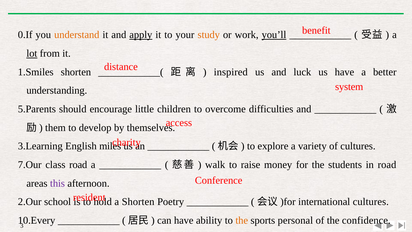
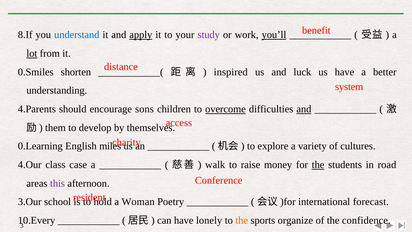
0.If: 0.If -> 8.If (25, 35)
understand colour: orange -> blue (77, 35)
study colour: orange -> purple (209, 35)
1.Smiles: 1.Smiles -> 0.Smiles (36, 72)
5.Parents: 5.Parents -> 4.Parents (37, 109)
little: little -> sons (144, 109)
overcome underline: none -> present (225, 109)
and underline: none -> present (304, 109)
3.Learning: 3.Learning -> 0.Learning (40, 146)
7.Our: 7.Our -> 4.Our (30, 165)
class road: road -> case (78, 165)
the underline: none -> present (318, 165)
2.Our: 2.Our -> 3.Our (30, 202)
a Shorten: Shorten -> Woman (138, 202)
international cultures: cultures -> forecast (371, 202)
ability: ability -> lonely (209, 220)
personal: personal -> organize (295, 220)
